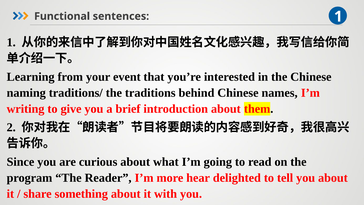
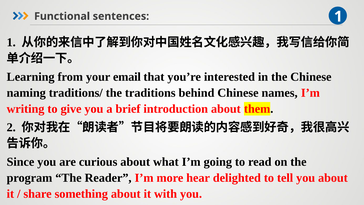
event: event -> email (127, 77)
